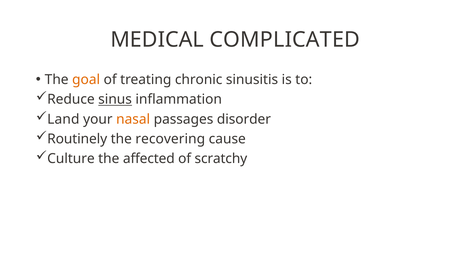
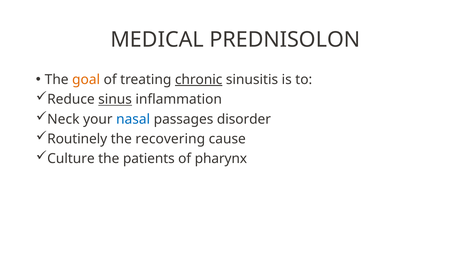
COMPLICATED: COMPLICATED -> PREDNISOLON (285, 40)
chronic underline: none -> present (199, 80)
Land: Land -> Neck (63, 119)
nasal colour: orange -> blue (133, 119)
affected: affected -> patients (149, 159)
scratchy: scratchy -> pharynx (221, 159)
